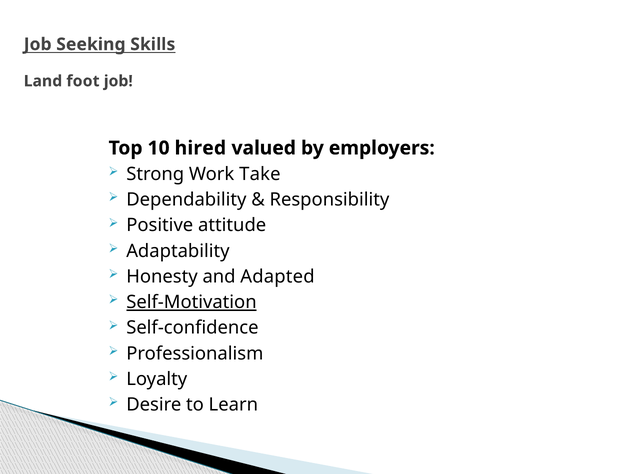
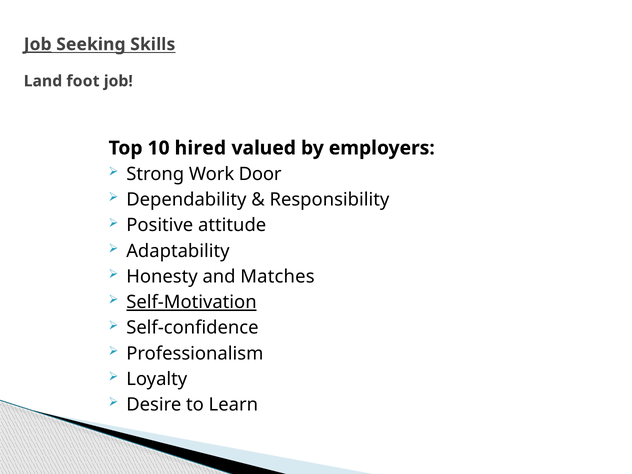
Job underline: none -> present (38, 44)
Take: Take -> Door (260, 174)
Adapted: Adapted -> Matches (277, 277)
